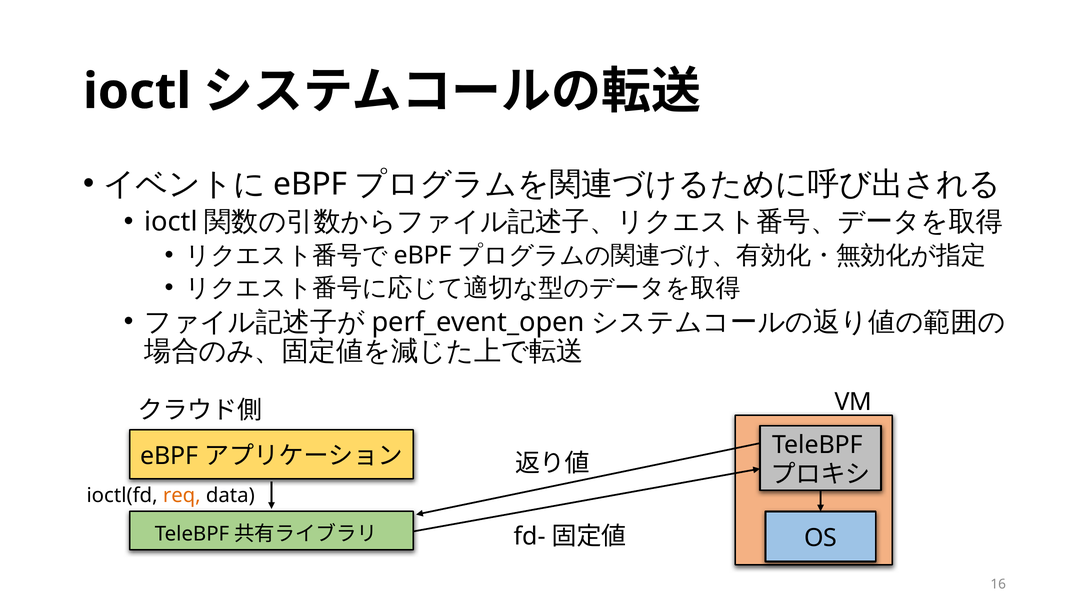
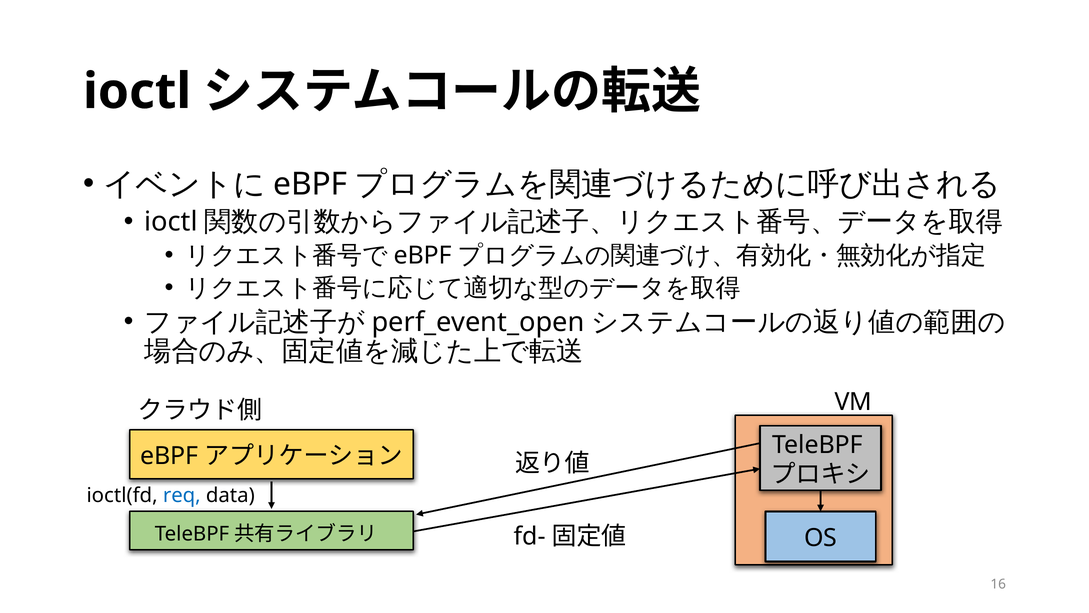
req colour: orange -> blue (182, 495)
